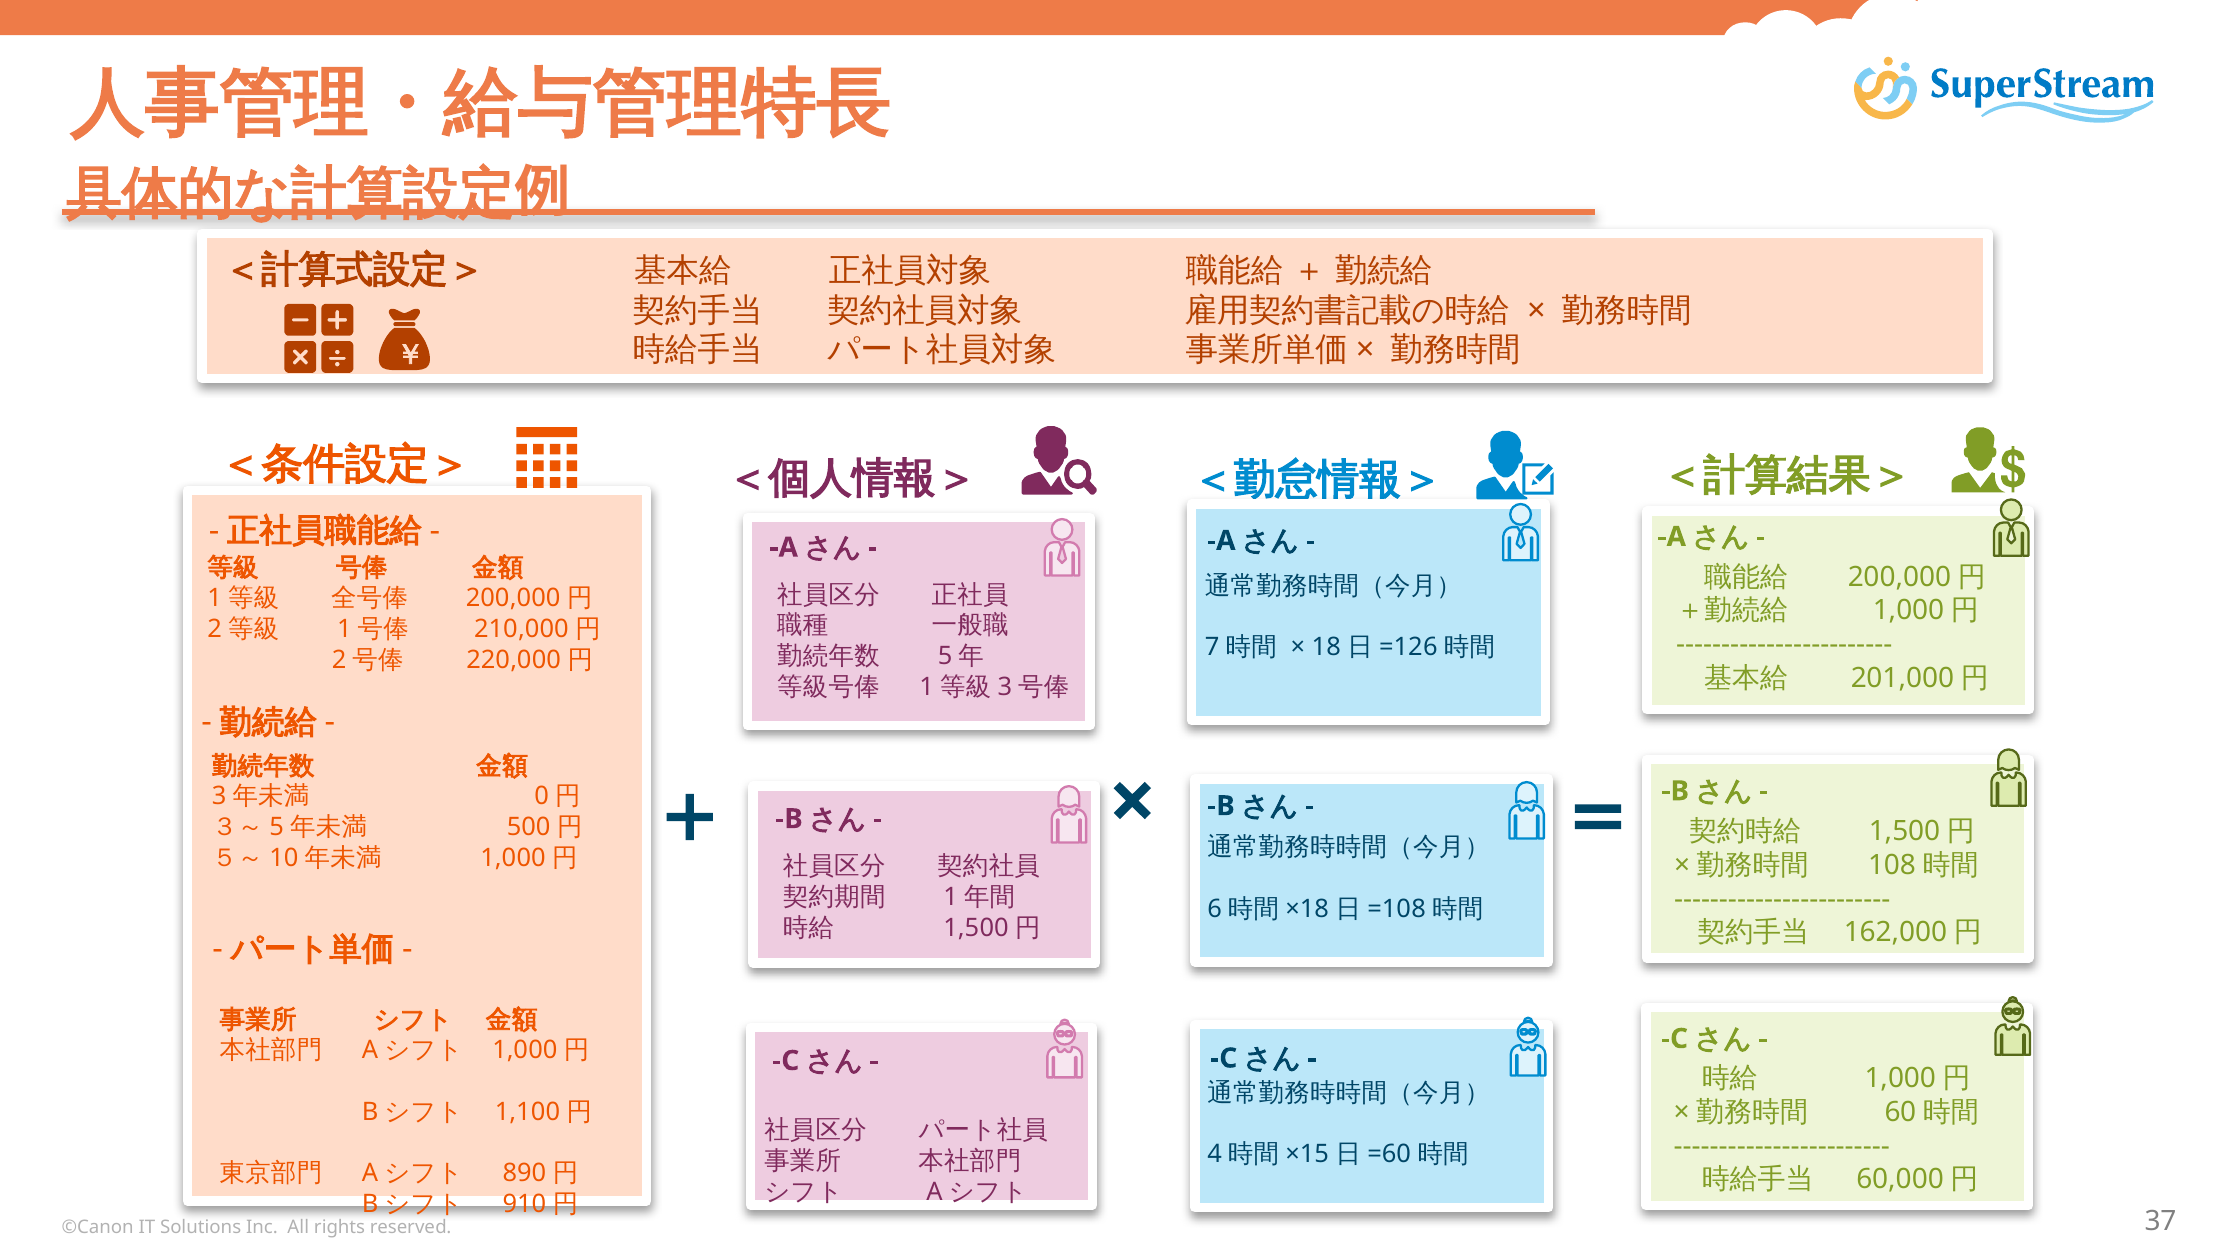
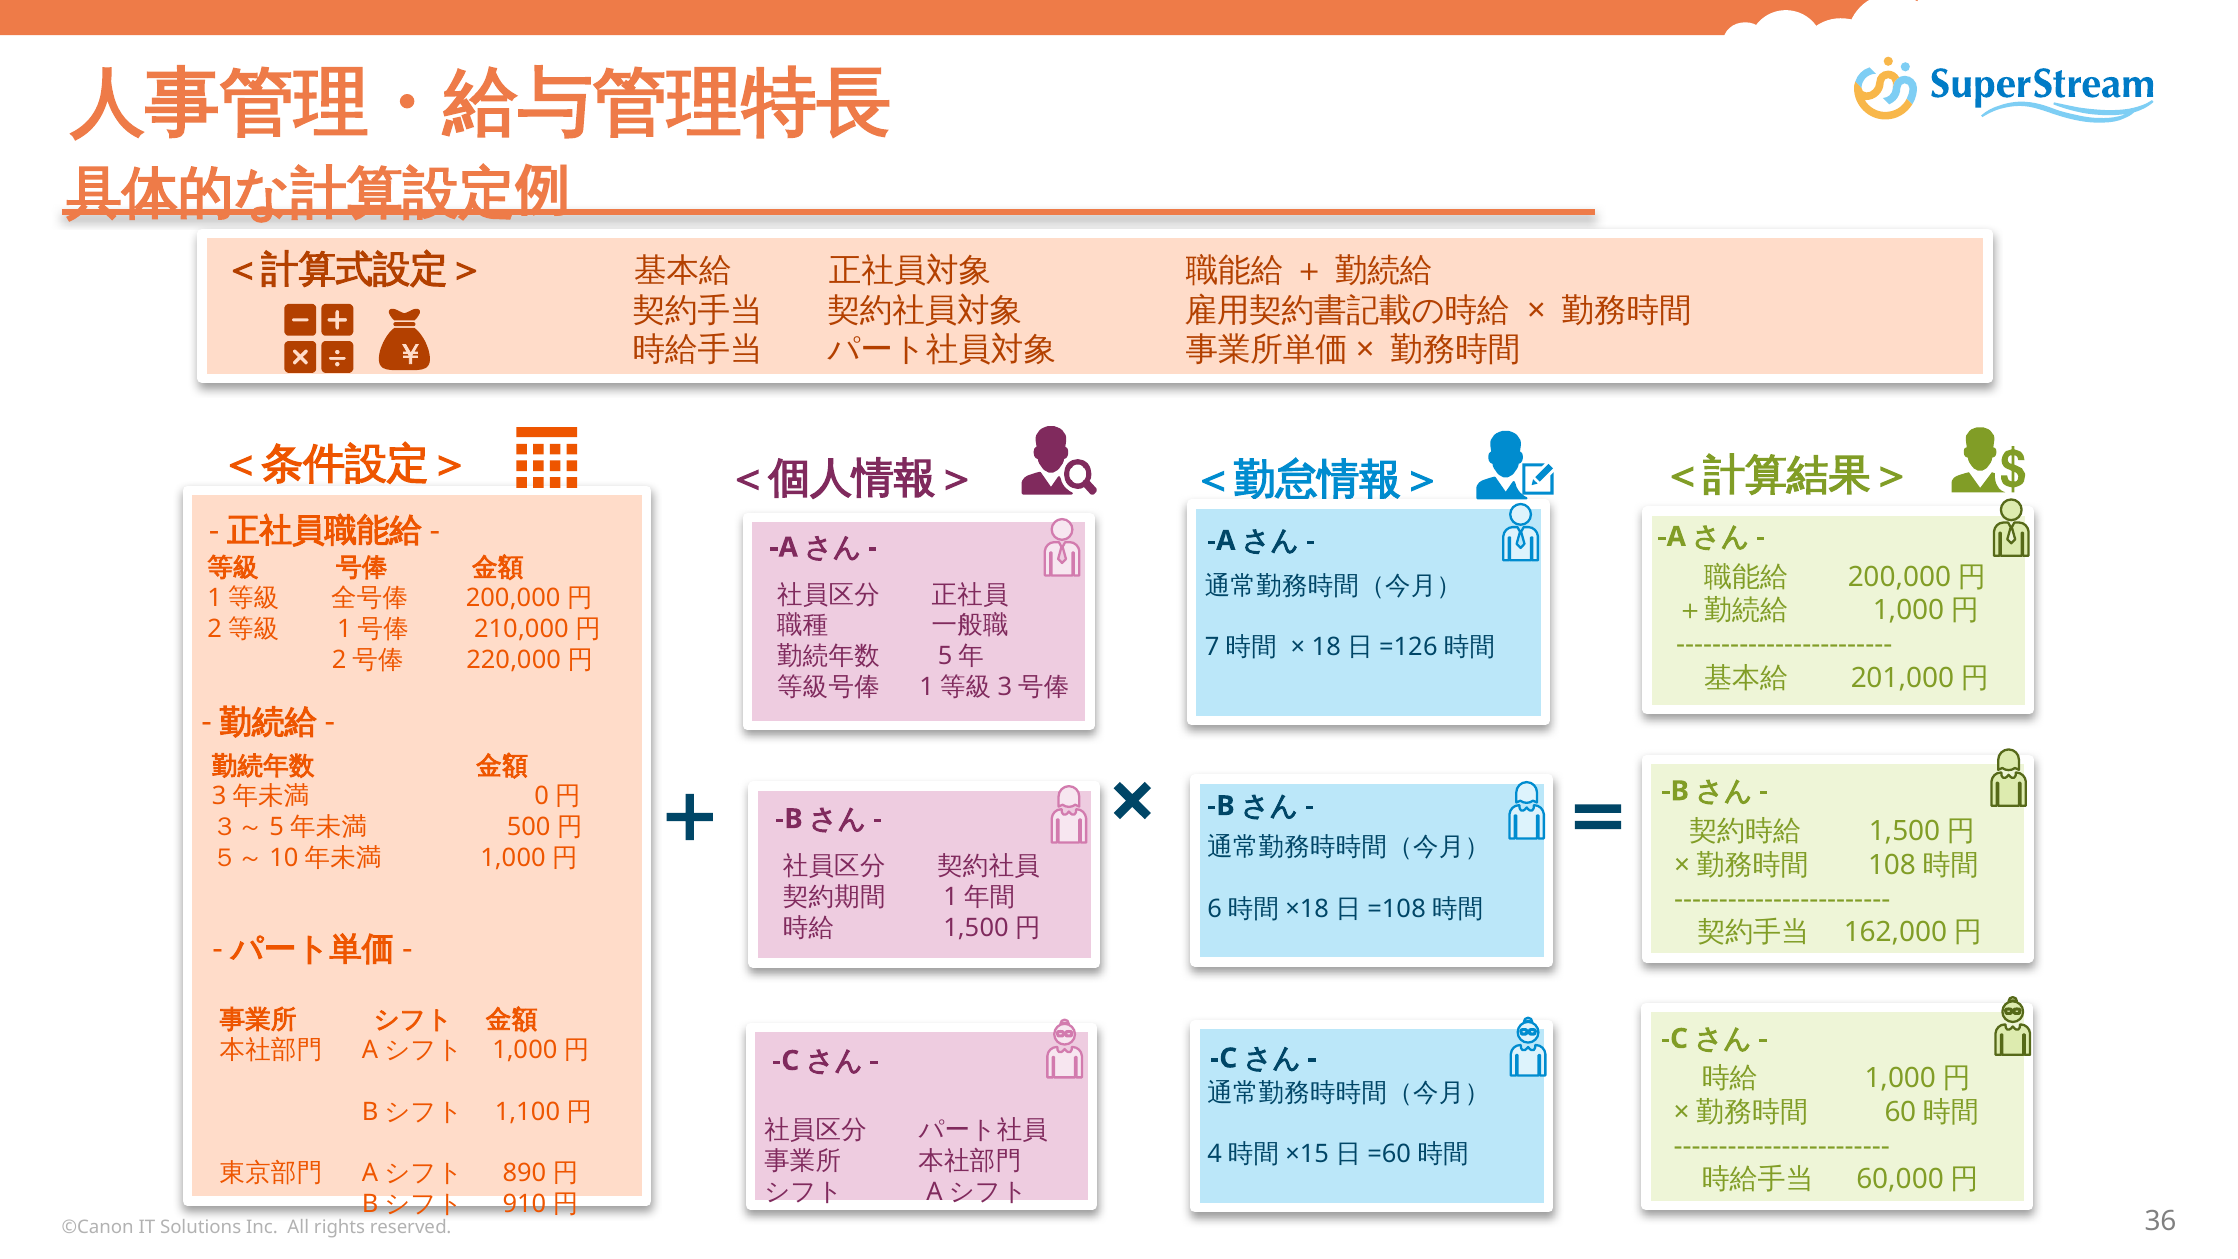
37: 37 -> 36 (2161, 1221)
